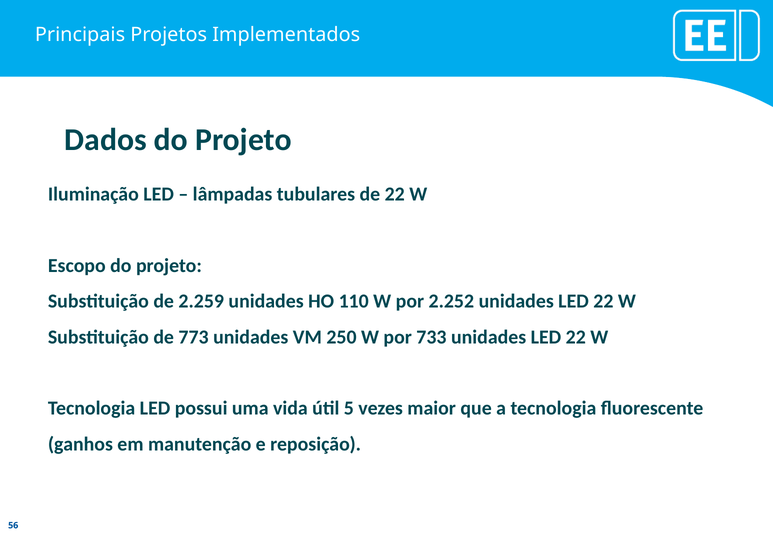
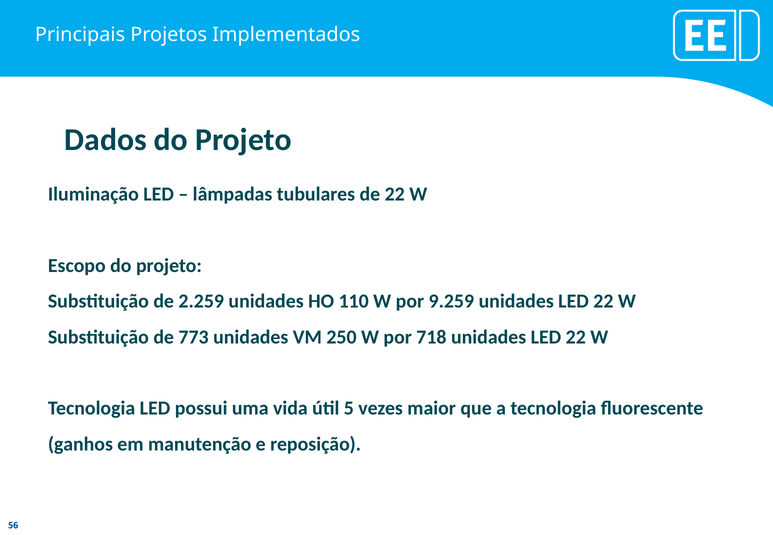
2.252: 2.252 -> 9.259 (451, 301)
733: 733 -> 718 (431, 337)
